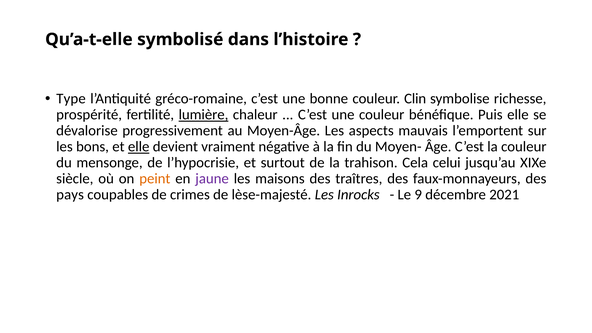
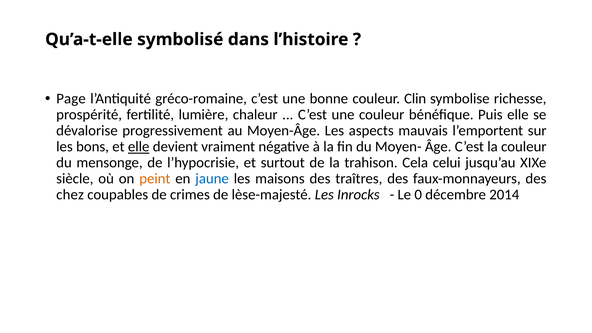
Type: Type -> Page (71, 99)
lumière underline: present -> none (203, 115)
jaune colour: purple -> blue (212, 179)
pays: pays -> chez (70, 195)
9: 9 -> 0 (418, 195)
2021: 2021 -> 2014 (504, 195)
